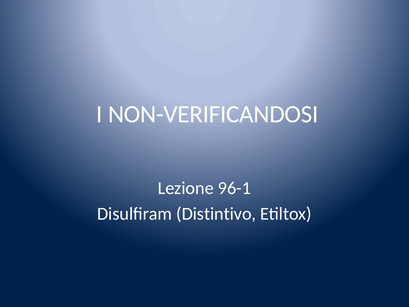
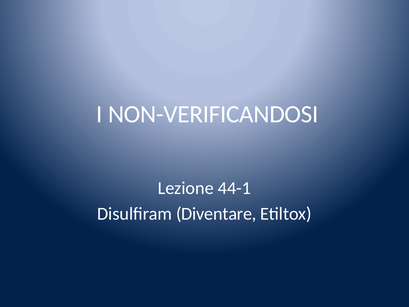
96-1: 96-1 -> 44-1 (234, 188)
Distintivo: Distintivo -> Diventare (216, 214)
